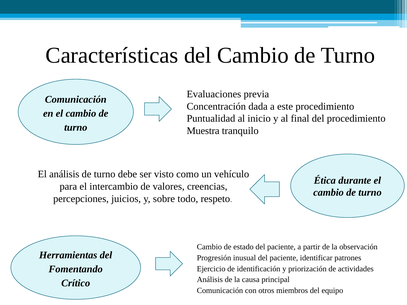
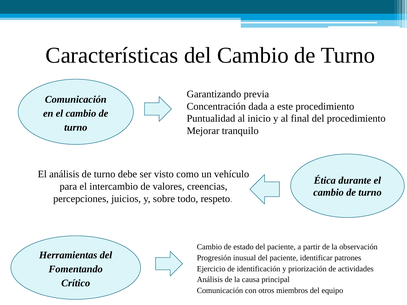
Evaluaciones: Evaluaciones -> Garantizando (214, 94)
Muestra: Muestra -> Mejorar (203, 131)
